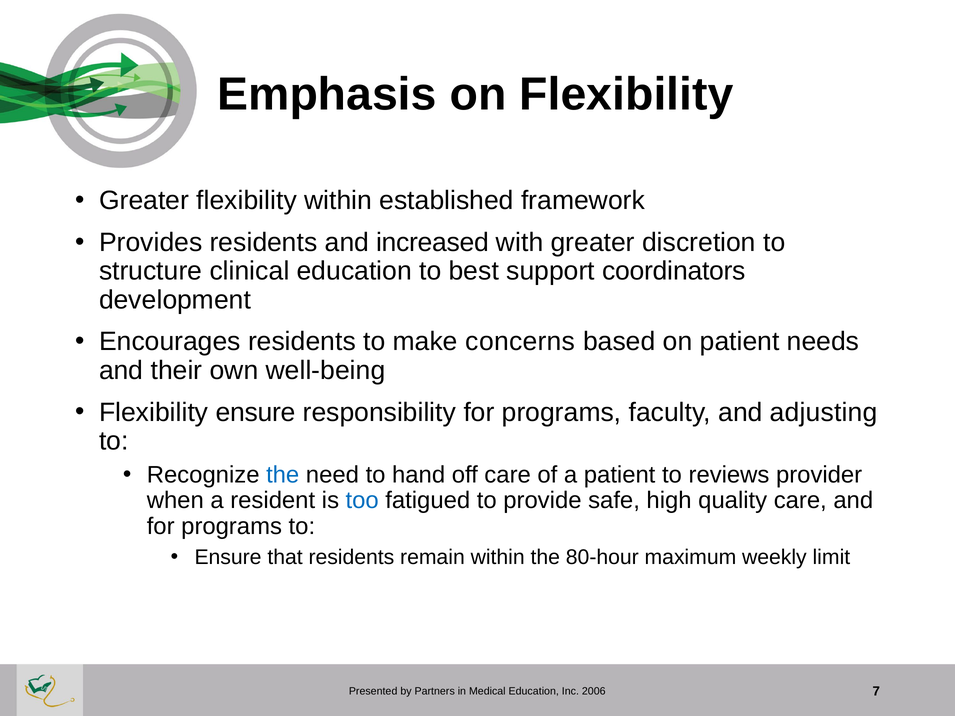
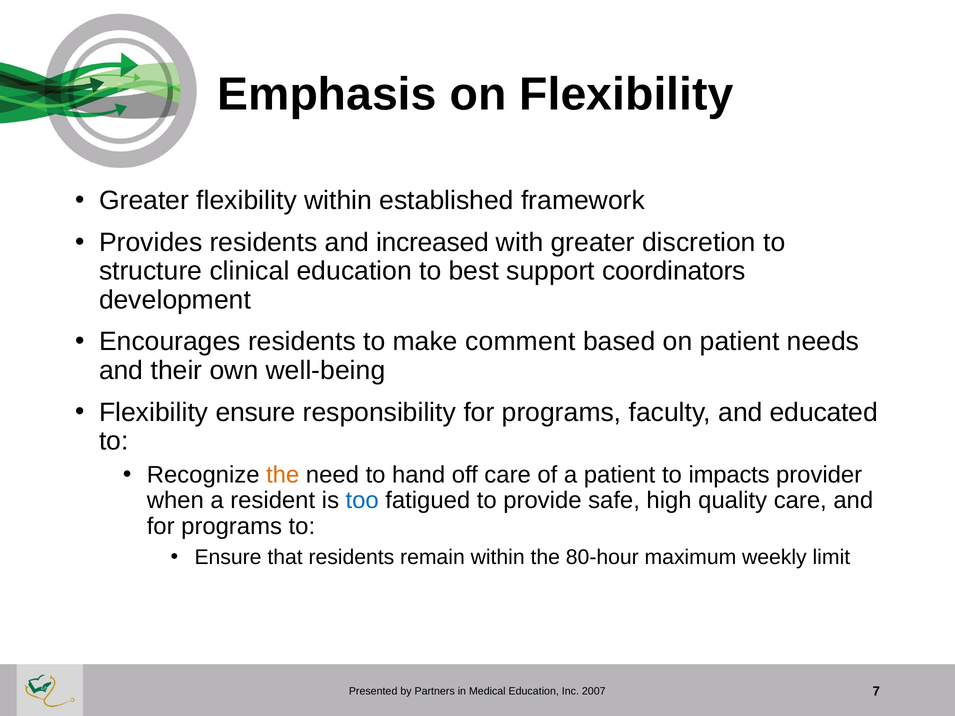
concerns: concerns -> comment (520, 342)
adjusting: adjusting -> educated (824, 412)
the colour: blue -> orange (283, 475)
reviews: reviews -> impacts (729, 475)
2006: 2006 -> 2007 (594, 692)
